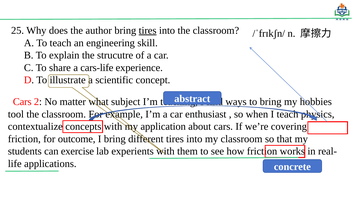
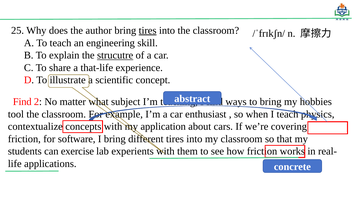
strucutre underline: none -> present (115, 55)
cars-life: cars-life -> that-life (97, 68)
Cars: Cars -> Find (22, 102)
outcome: outcome -> software (77, 139)
